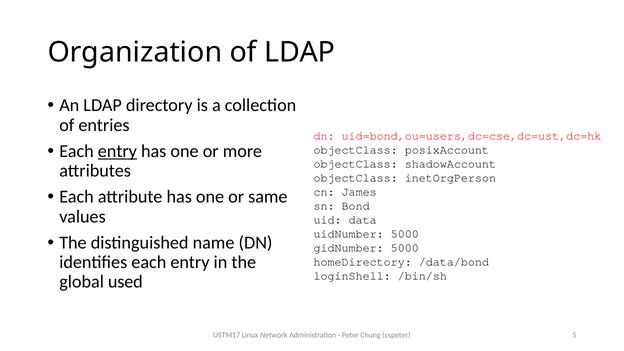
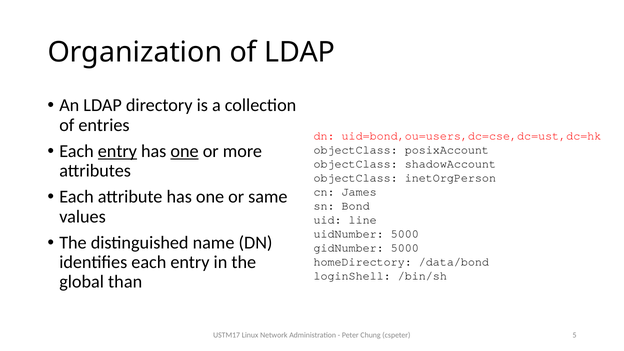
one underline: none -> present (185, 151)
data: data -> line (363, 220)
used: used -> than (125, 282)
